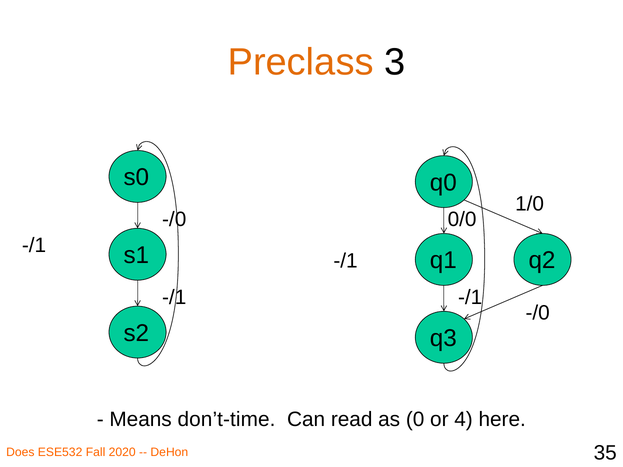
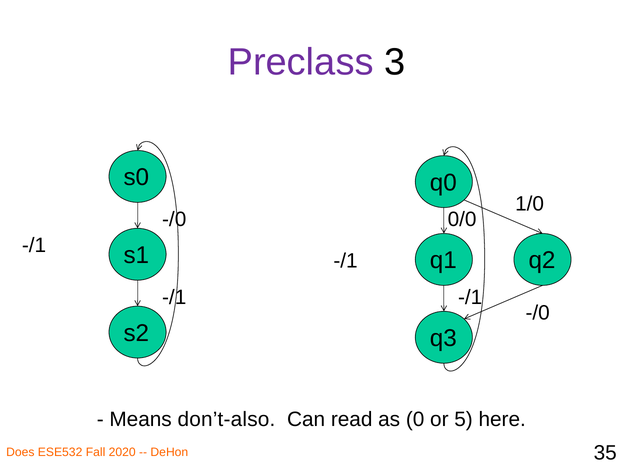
Preclass colour: orange -> purple (301, 62)
don’t-time: don’t-time -> don’t-also (226, 420)
4: 4 -> 5 (464, 420)
